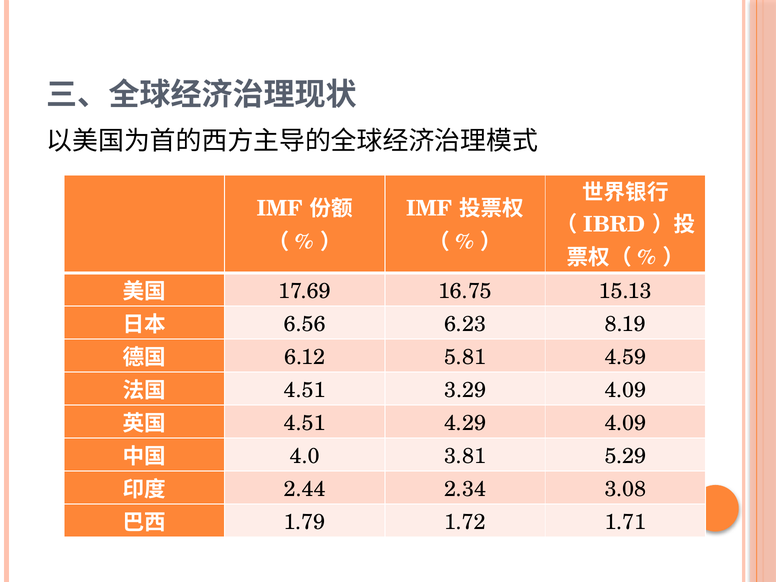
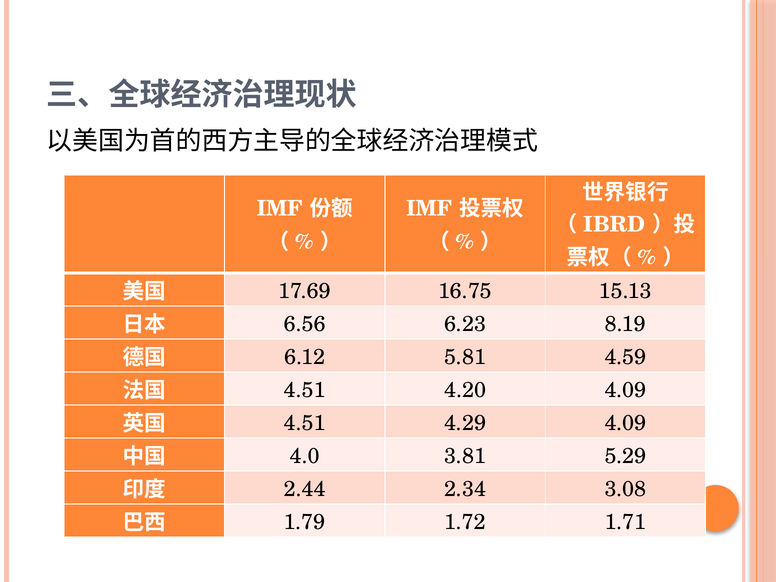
3.29: 3.29 -> 4.20 (465, 390)
